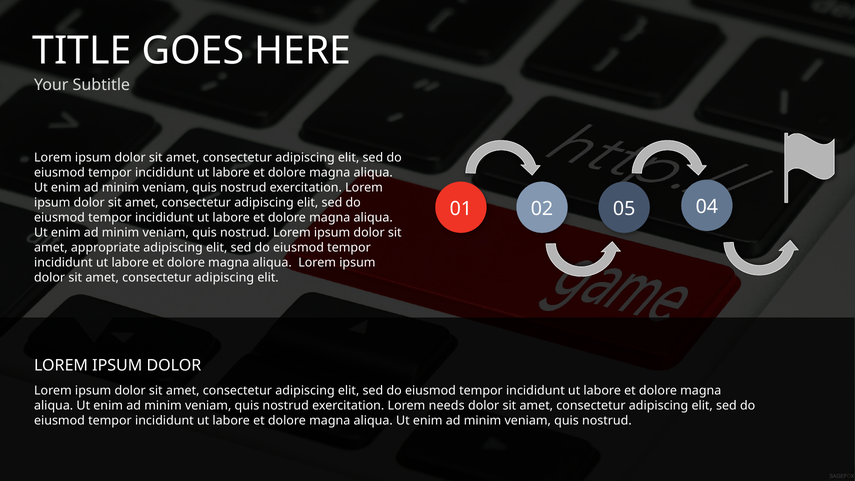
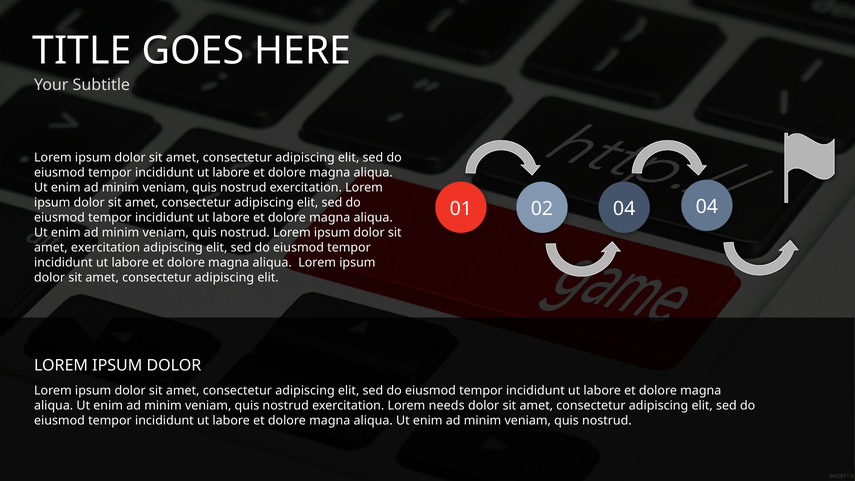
02 05: 05 -> 04 (624, 209)
amet appropriate: appropriate -> exercitation (106, 248)
